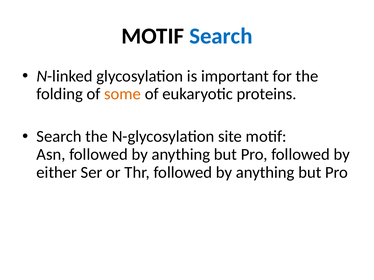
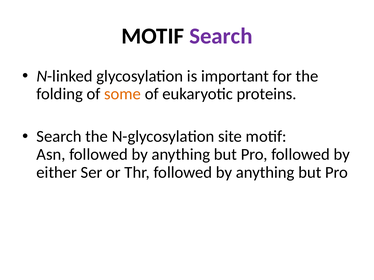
Search colour: blue -> purple (221, 36)
